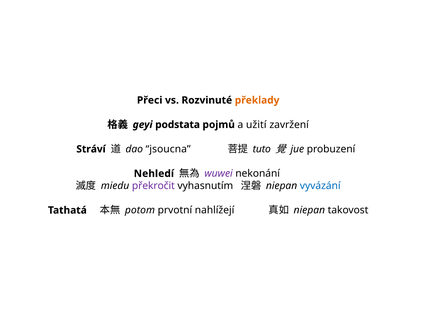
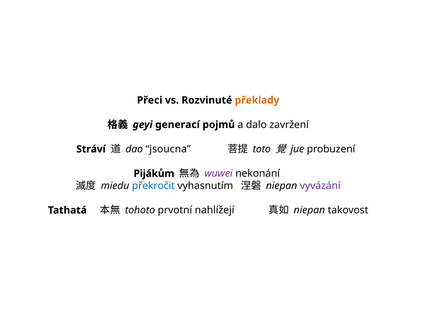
podstata: podstata -> generací (177, 125)
užití: užití -> dalo (256, 125)
tuto: tuto -> toto (262, 149)
Nehledí: Nehledí -> Pijákům (154, 174)
překročit colour: purple -> blue (153, 186)
vyvázání colour: blue -> purple (320, 186)
potom: potom -> tohoto (140, 210)
